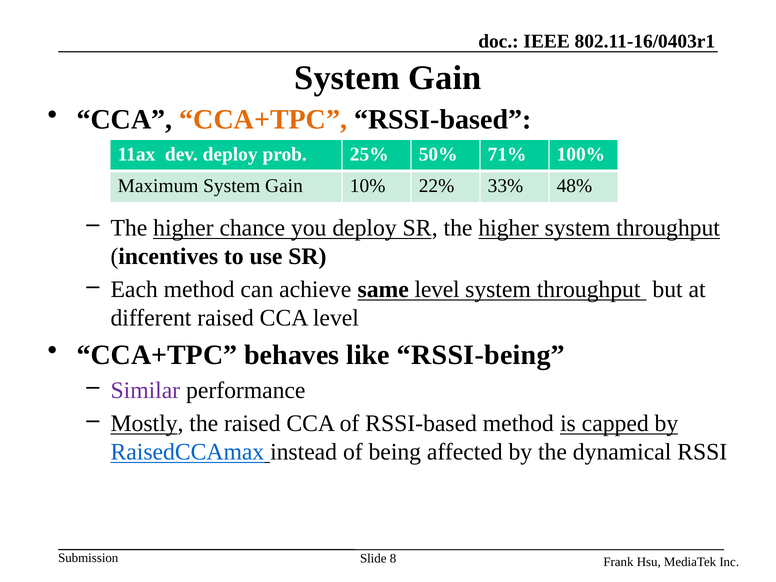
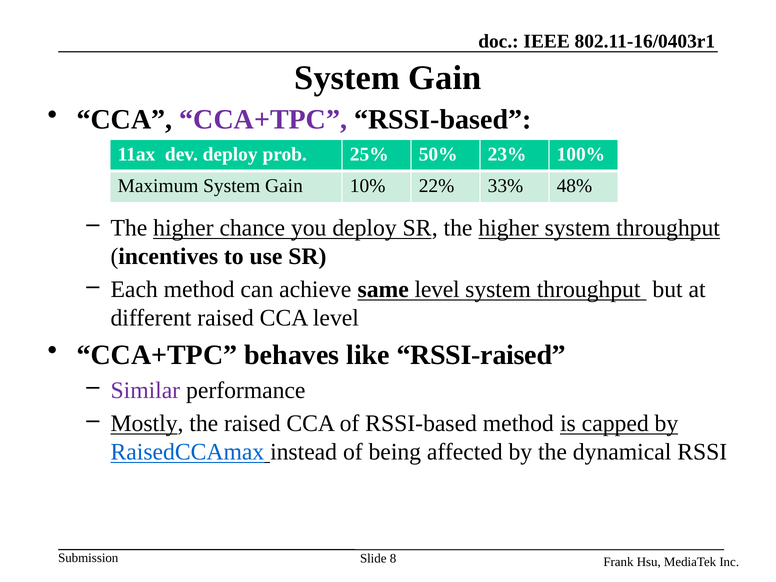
CCA+TPC colour: orange -> purple (263, 120)
71%: 71% -> 23% (507, 154)
RSSI-being: RSSI-being -> RSSI-raised (481, 355)
